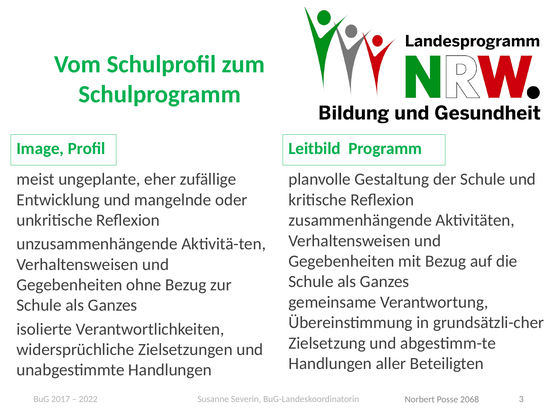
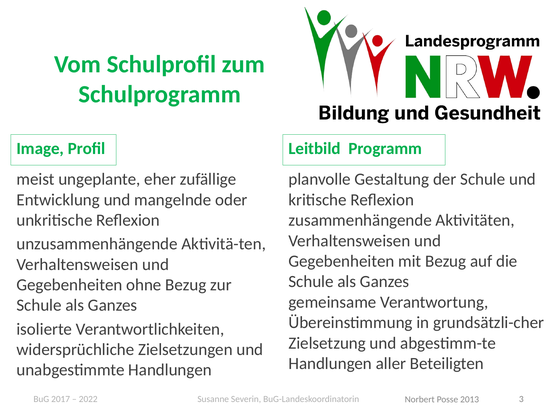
2068: 2068 -> 2013 (470, 399)
